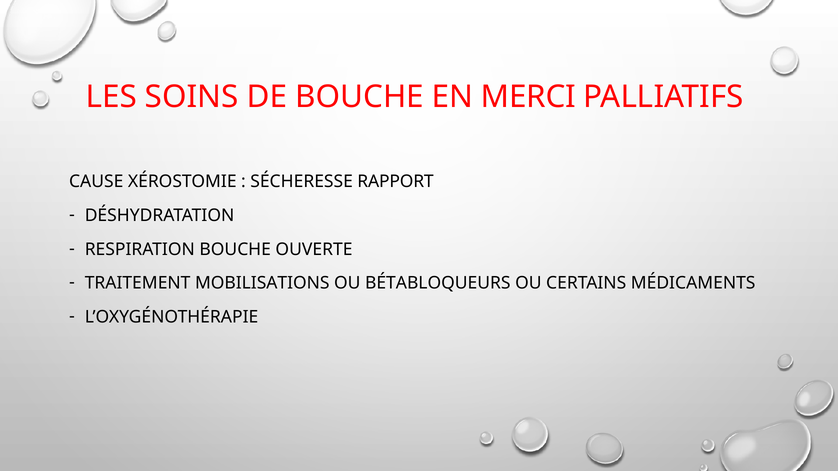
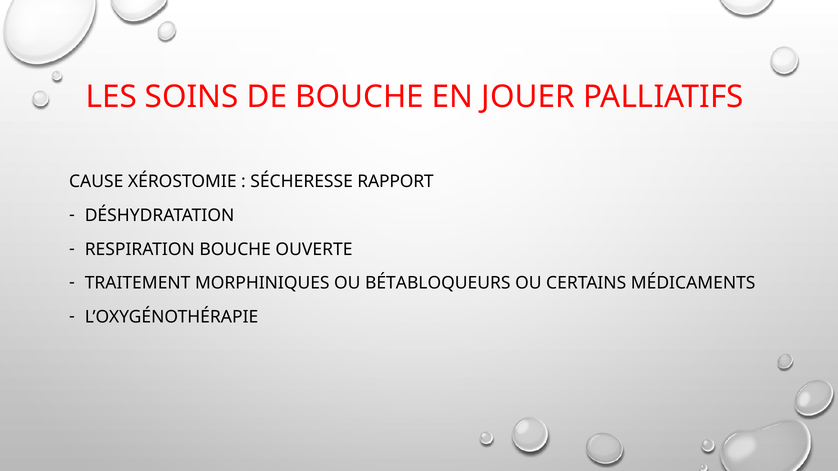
MERCI: MERCI -> JOUER (528, 97)
MOBILISATIONS: MOBILISATIONS -> MORPHINIQUES (262, 283)
